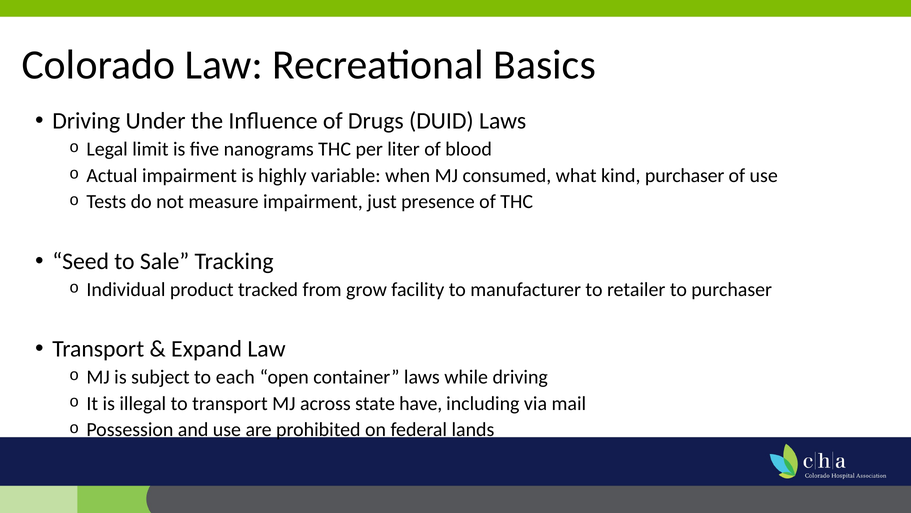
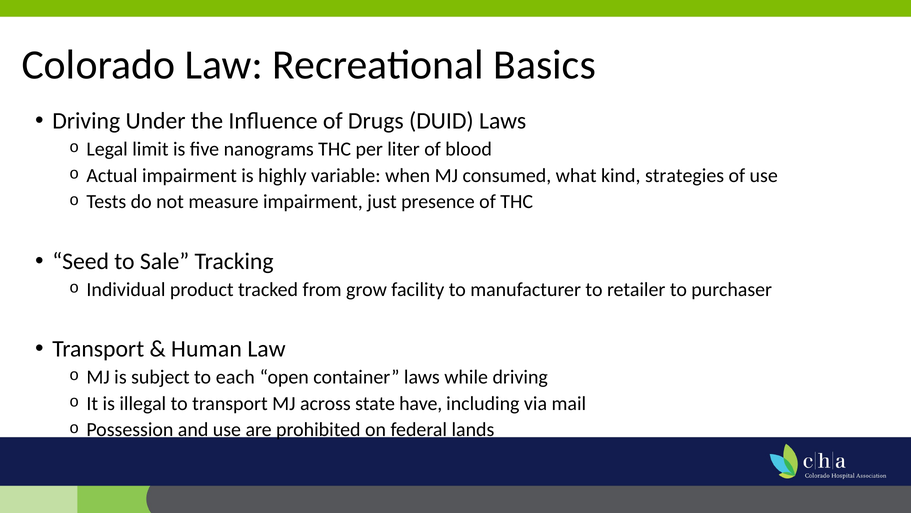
kind purchaser: purchaser -> strategies (685, 175)
Expand: Expand -> Human (207, 349)
